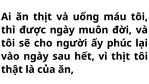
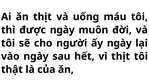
ấy phúc: phúc -> ngày (119, 43)
